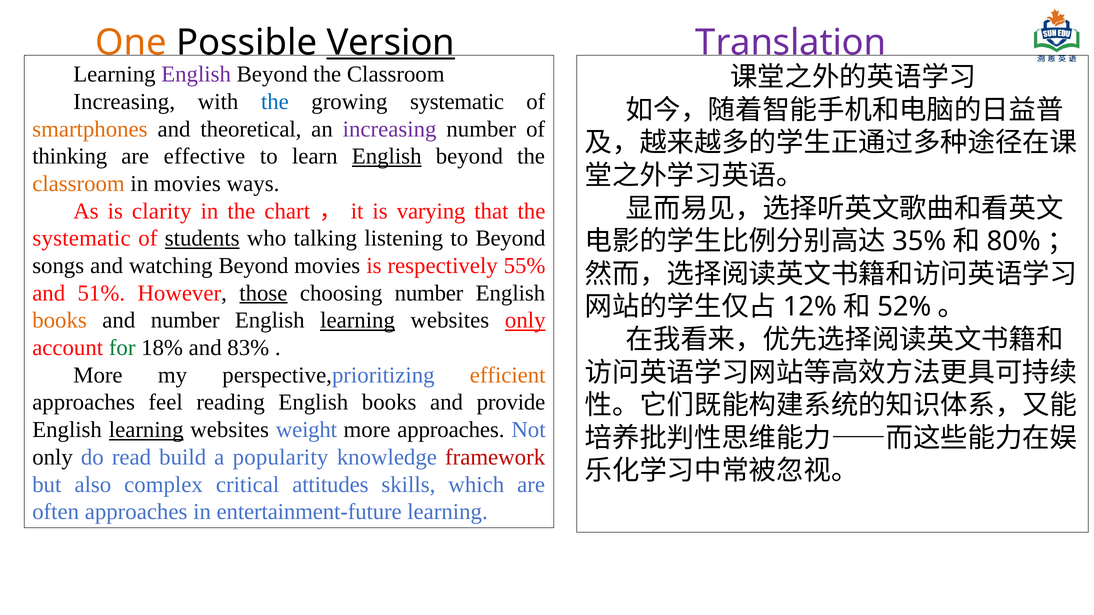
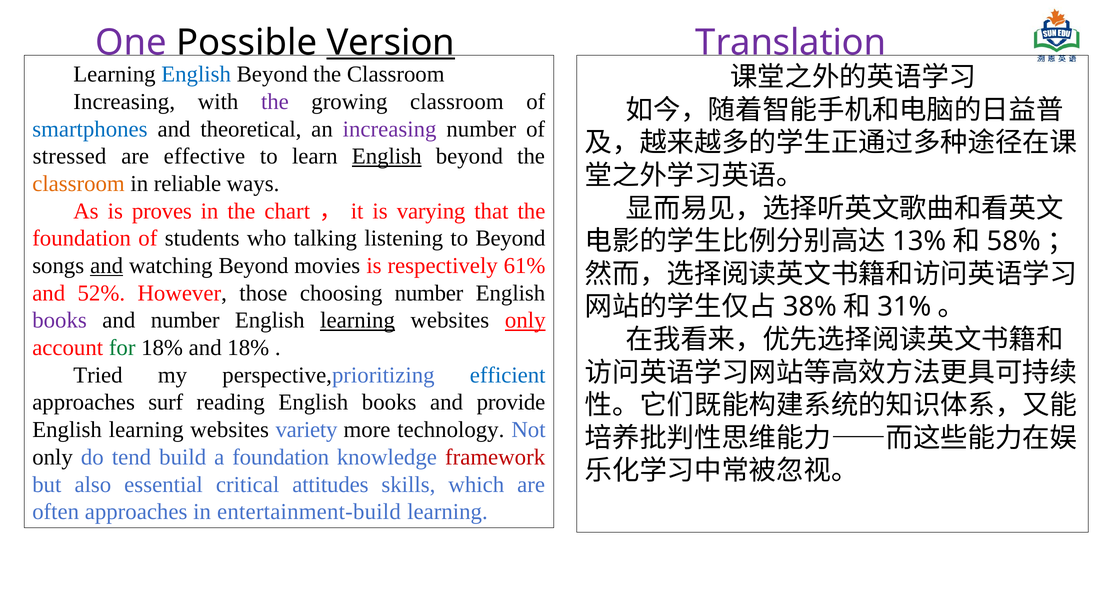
One colour: orange -> purple (131, 43)
English colour: purple -> blue (196, 74)
the colour: blue -> purple (275, 102)
growing systematic: systematic -> classroom (457, 102)
smartphones colour: orange -> blue (90, 129)
thinking: thinking -> stressed (70, 156)
in movies: movies -> reliable (188, 184)
clarity: clarity -> proves (162, 211)
systematic: systematic -> foundation (82, 239)
students underline: present -> none (202, 239)
35%: 35% -> 13% (919, 242)
80%: 80% -> 58% (1014, 242)
and underline: none -> present (107, 266)
55%: 55% -> 61% (525, 266)
51%: 51% -> 52% (101, 293)
those underline: present -> none (263, 293)
12%: 12% -> 38% (810, 307)
52%: 52% -> 31% (904, 307)
books colour: orange -> purple (60, 321)
and 83%: 83% -> 18% (248, 348)
More: More -> Tried (98, 375)
efficient colour: orange -> blue (508, 375)
feel: feel -> surf (166, 403)
learning underline: present -> none (146, 430)
weight: weight -> variety (306, 430)
more approaches: approaches -> technology (451, 430)
read: read -> tend (132, 457)
a popularity: popularity -> foundation (281, 457)
complex: complex -> essential (164, 485)
entertainment-future: entertainment-future -> entertainment-build (309, 512)
